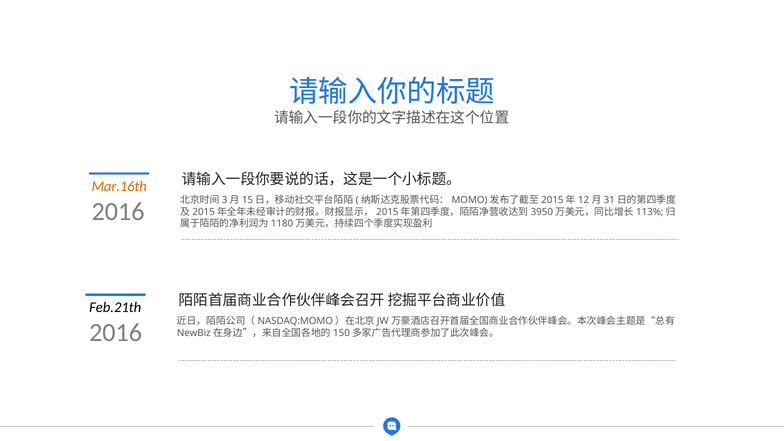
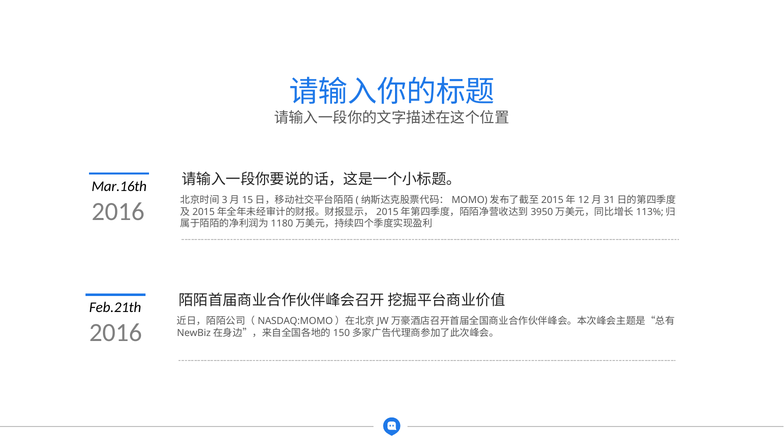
Mar.16th colour: orange -> black (119, 186)
